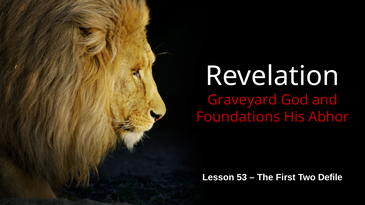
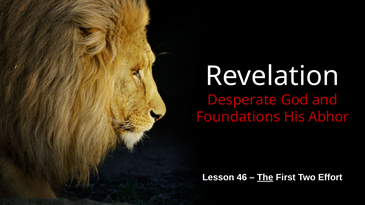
Graveyard: Graveyard -> Desperate (242, 100)
53: 53 -> 46 (242, 178)
The underline: none -> present (265, 178)
Defile: Defile -> Effort (330, 178)
